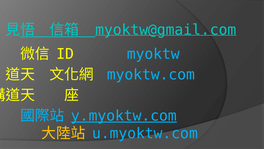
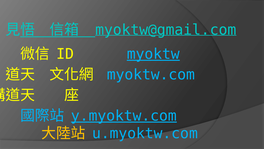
myoktw underline: none -> present (153, 54)
